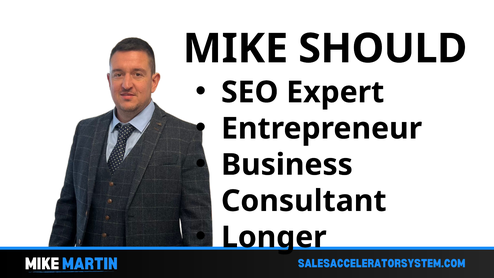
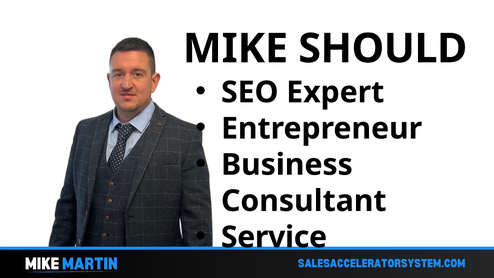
Longer: Longer -> Service (274, 237)
